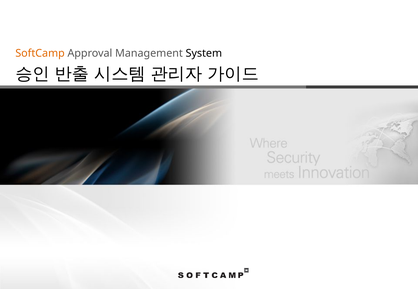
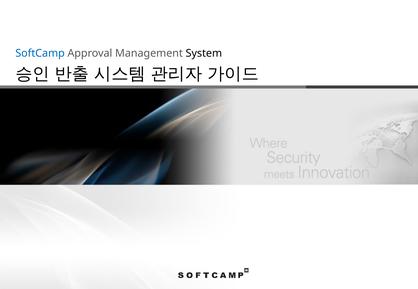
SoftCamp colour: orange -> blue (40, 54)
